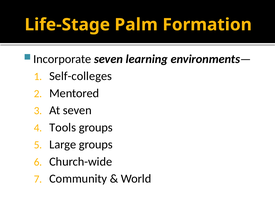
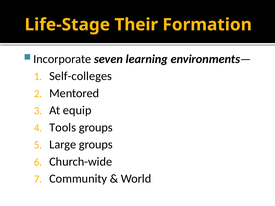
Palm: Palm -> Their (136, 25)
At seven: seven -> equip (77, 110)
